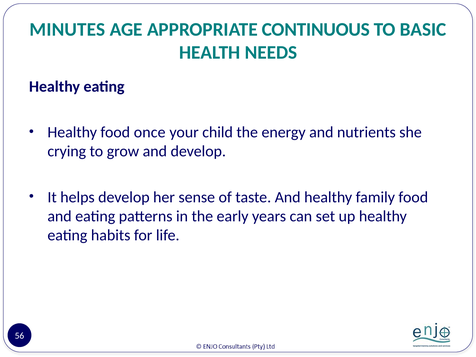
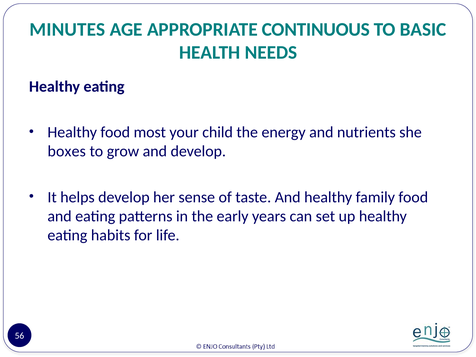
once: once -> most (150, 132)
crying: crying -> boxes (67, 151)
